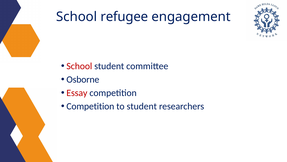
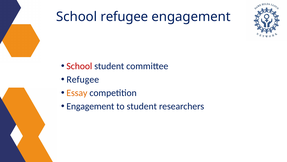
Osborne: Osborne -> Refugee (83, 79)
Essay colour: red -> orange (77, 93)
Competition: Competition -> Engagement (90, 106)
